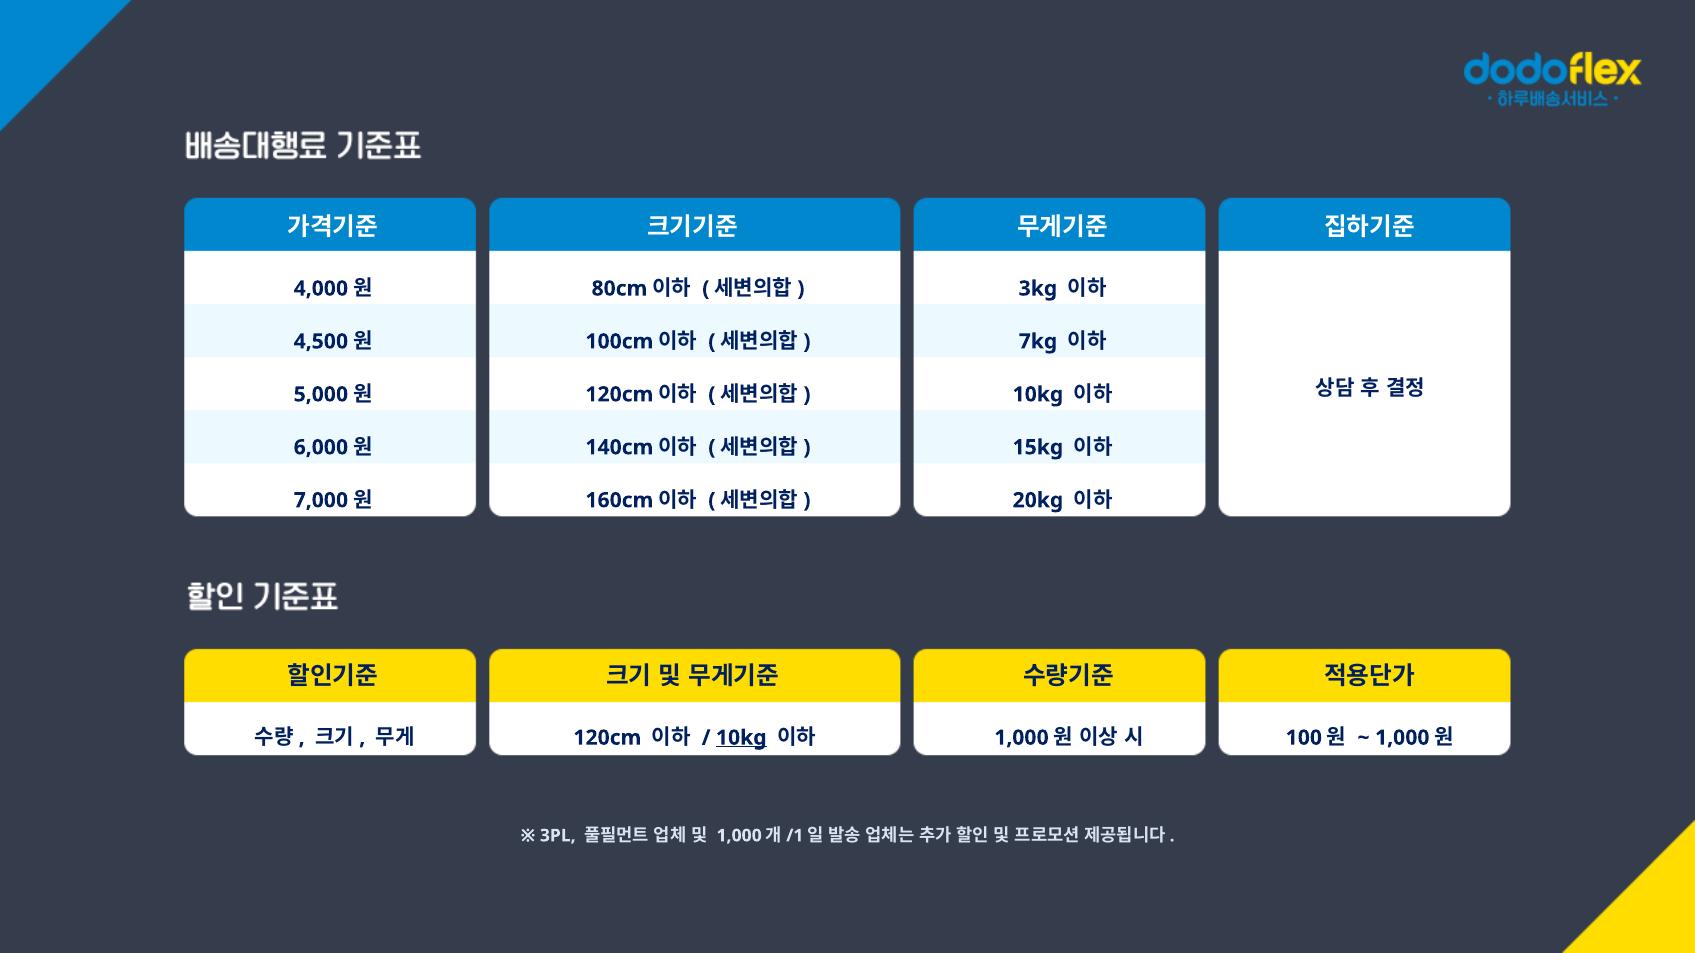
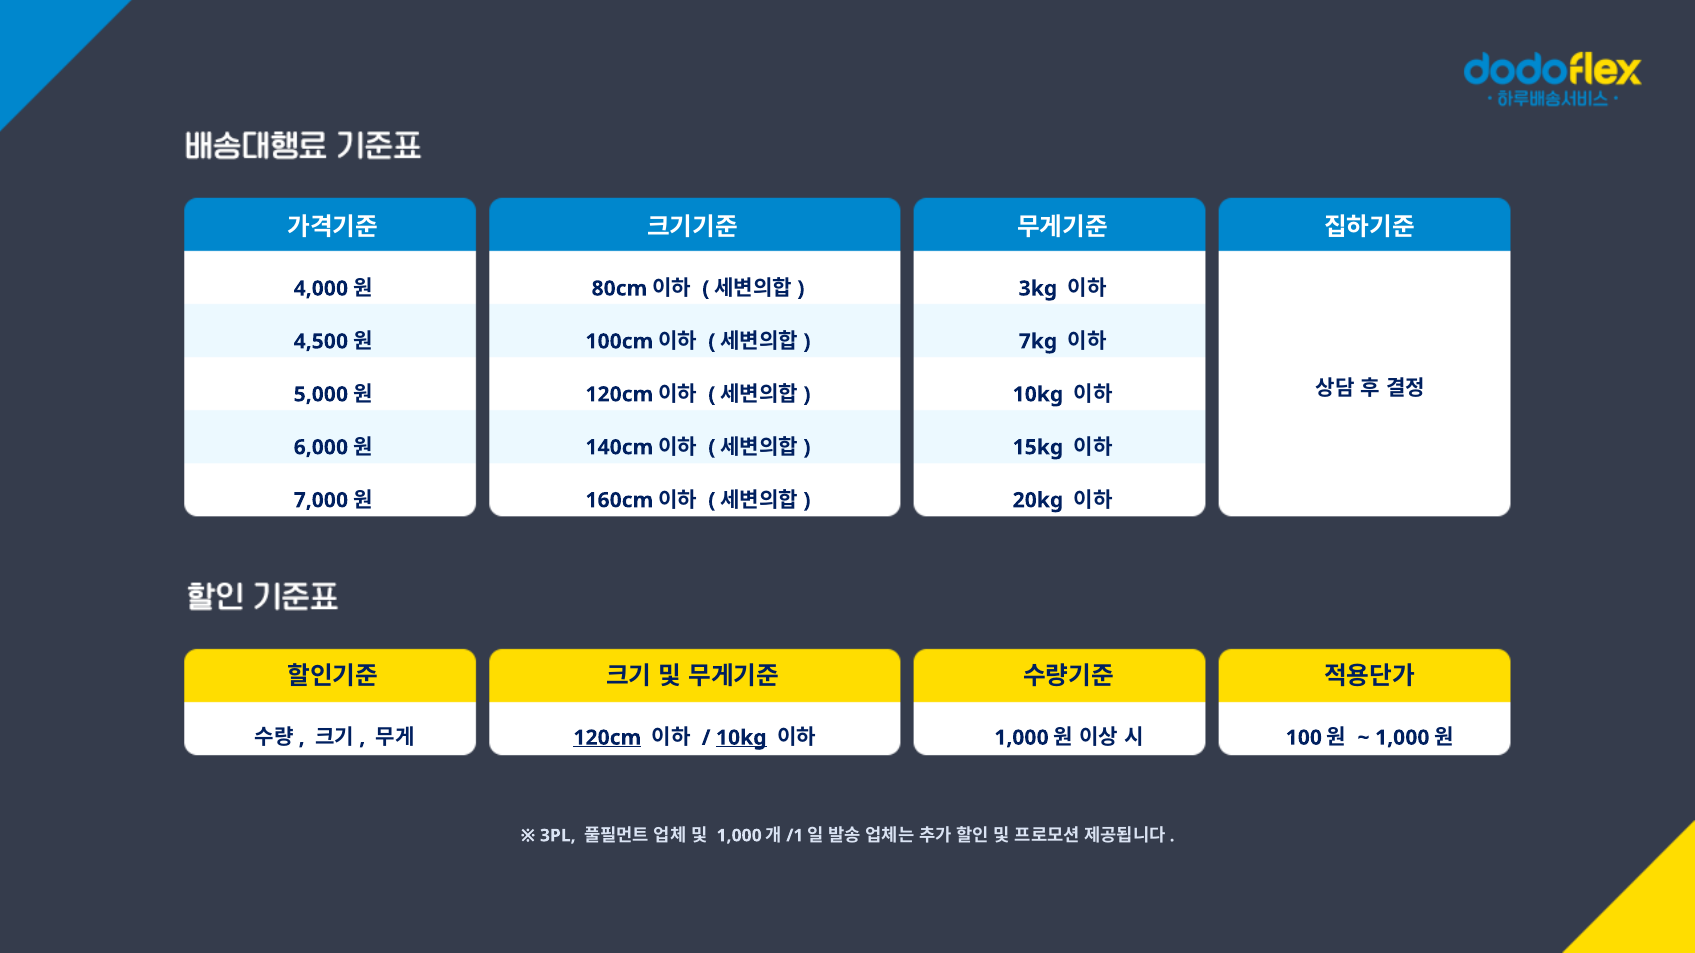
120cm underline: none -> present (607, 738)
